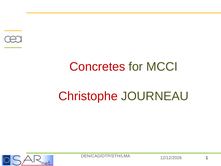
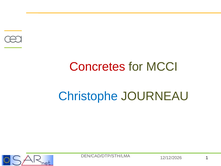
Christophe colour: red -> blue (88, 96)
